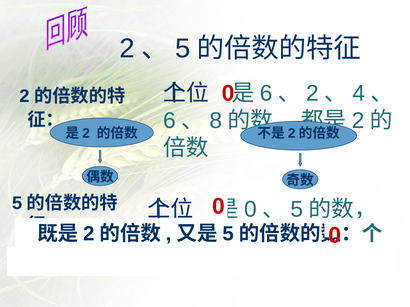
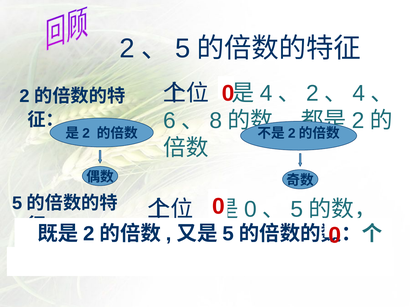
6: 6 -> 4 (266, 94)
